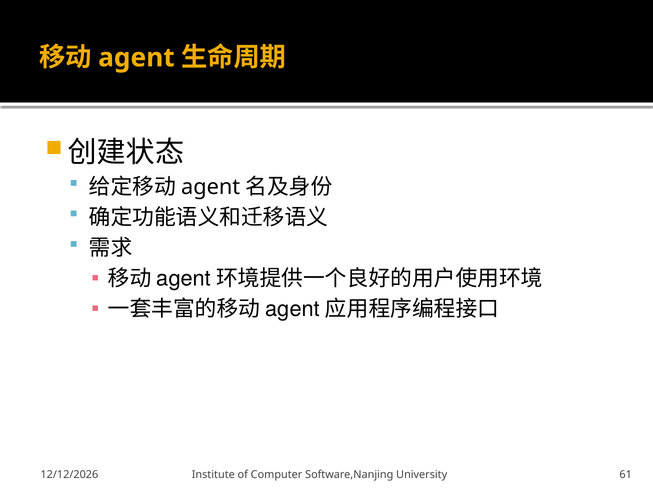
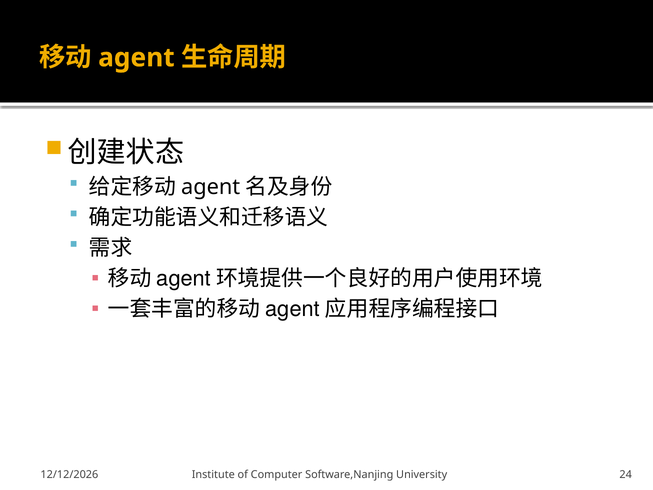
61: 61 -> 24 (626, 475)
